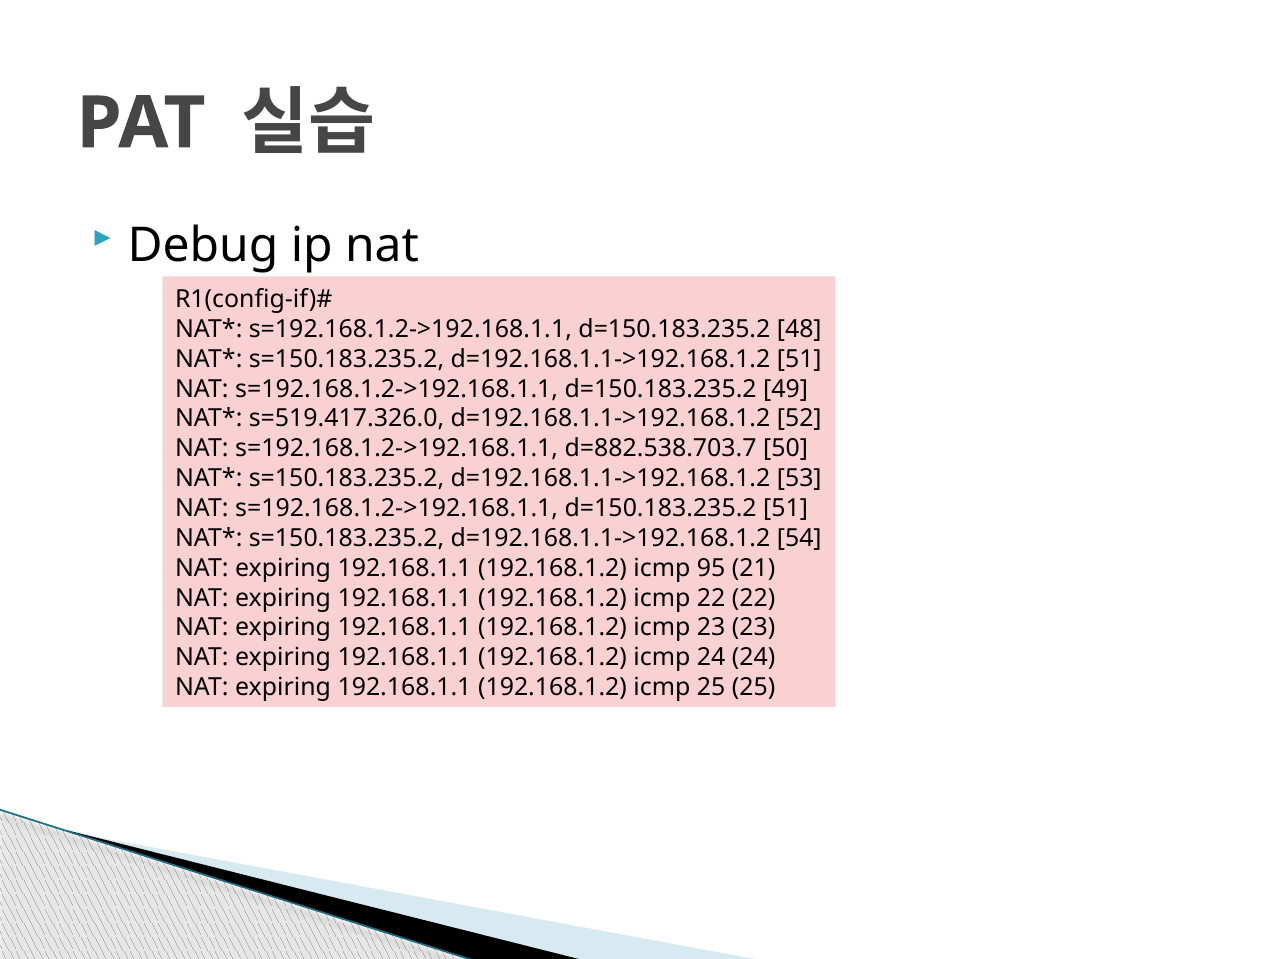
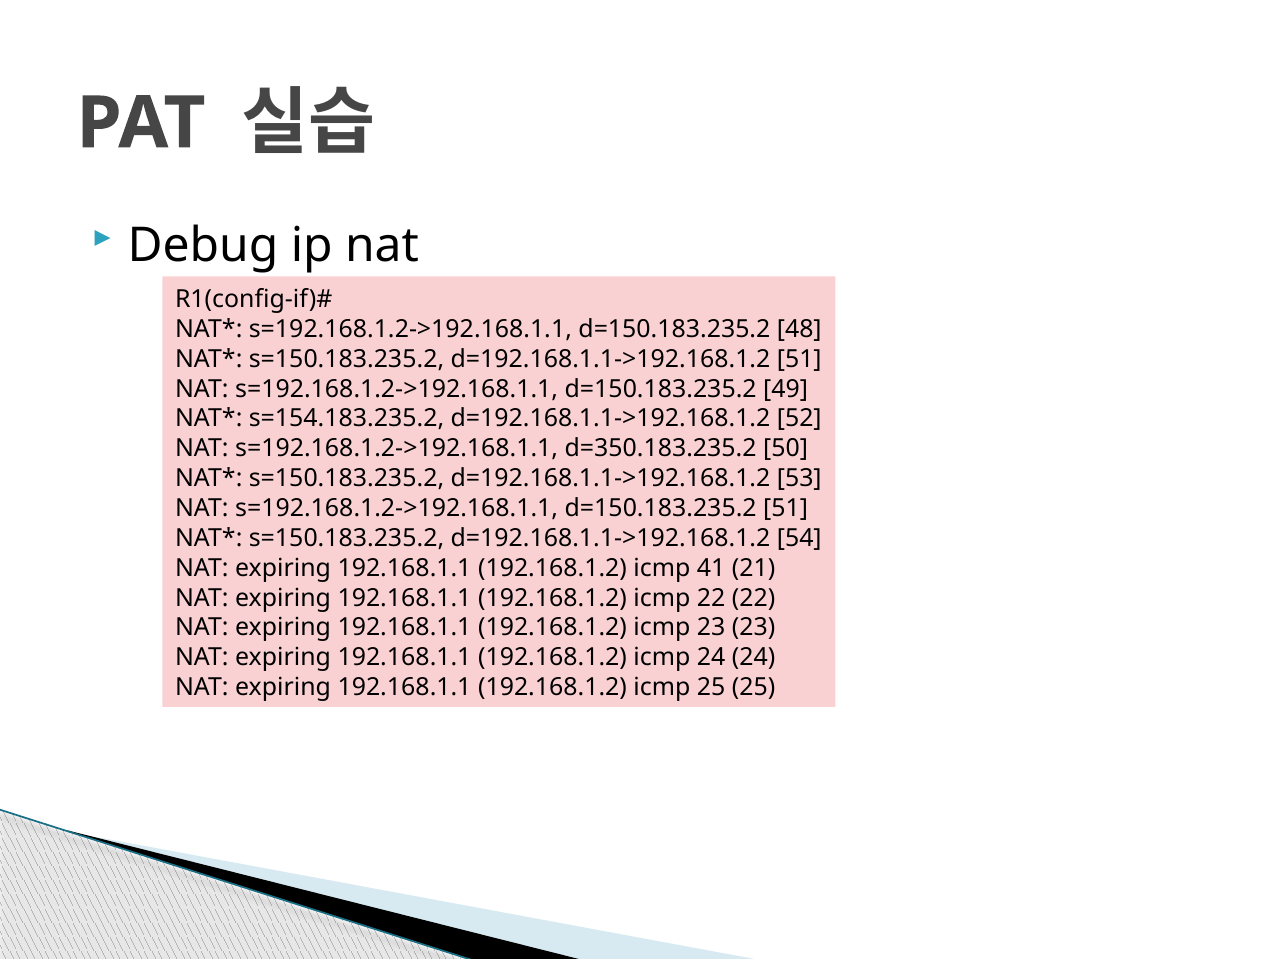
s=519.417.326.0: s=519.417.326.0 -> s=154.183.235.2 (347, 419)
d=882.538.703.7: d=882.538.703.7 -> d=350.183.235.2 (661, 449)
95: 95 -> 41 (711, 568)
